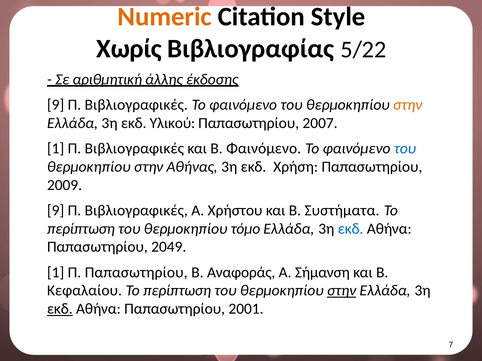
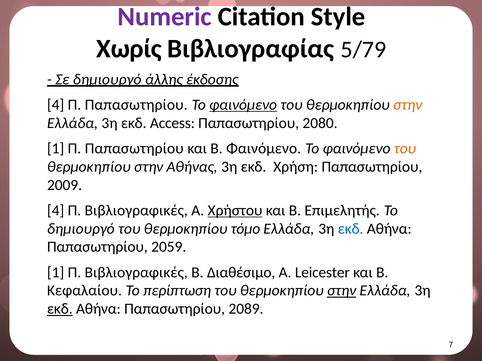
Numeric colour: orange -> purple (165, 17)
5/22: 5/22 -> 5/79 (363, 50)
Σε αριθμητική: αριθμητική -> δημιουργό (107, 79)
9: 9 -> 4 (56, 105)
Βιβλιογραφικές: Βιβλιογραφικές -> Παπασωτηρίου (136, 105)
φαινόμενο underline: none -> present (243, 105)
Υλικού: Υλικού -> Access (172, 123)
2007: 2007 -> 2080 (320, 123)
1 Π Βιβλιογραφικές: Βιβλιογραφικές -> Παπασωτηρίου (134, 149)
του colour: blue -> orange (405, 149)
9: 9 -> 4 (56, 211)
Χρήστου underline: none -> present (235, 211)
Συστήματα: Συστήματα -> Επιμελητής (342, 211)
περίπτωση: περίπτωση -> δημιουργό (81, 229)
2049: 2049 -> 2059 (169, 247)
1 Π Παπασωτηρίου: Παπασωτηρίου -> Βιβλιογραφικές (136, 273)
Αναφοράς: Αναφοράς -> Διαθέσιμο (241, 273)
Σήμανση: Σήμανση -> Leicester (322, 273)
2001: 2001 -> 2089 (246, 309)
